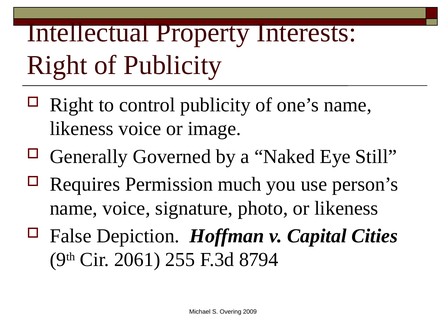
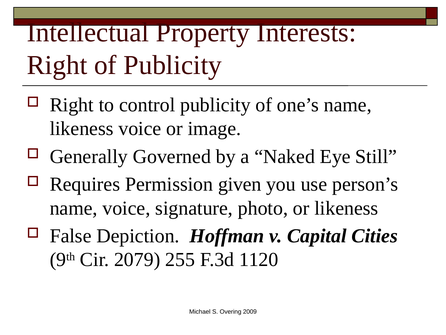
much: much -> given (240, 184)
2061: 2061 -> 2079 (137, 259)
8794: 8794 -> 1120 (259, 259)
